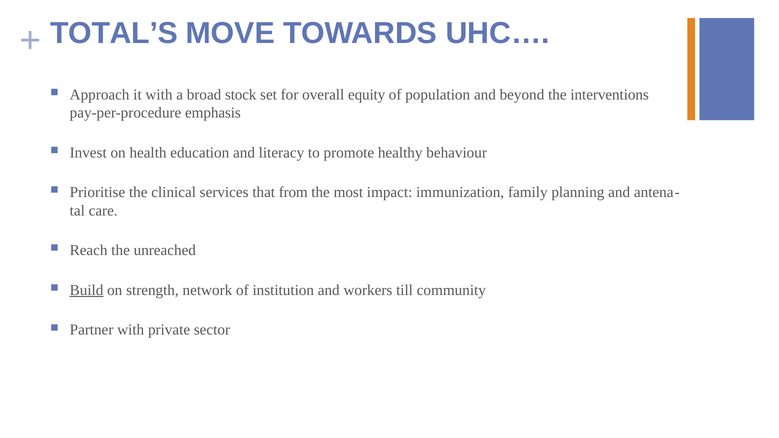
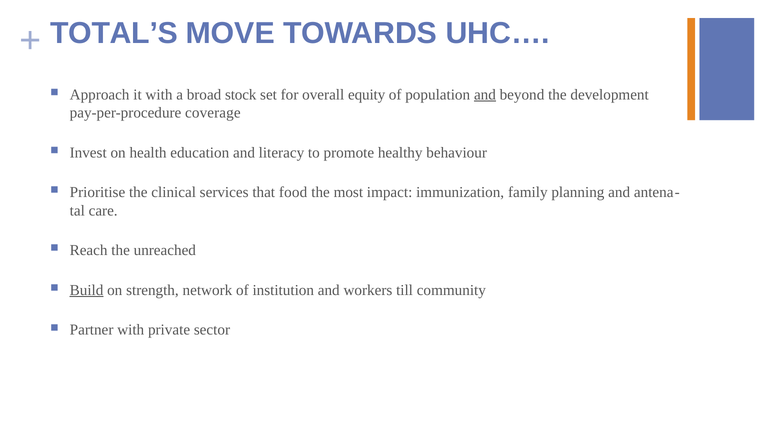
and underline: none -> present (485, 95)
interventions: interventions -> development (610, 95)
emphasis: emphasis -> coverage (213, 113)
from: from -> food (293, 192)
